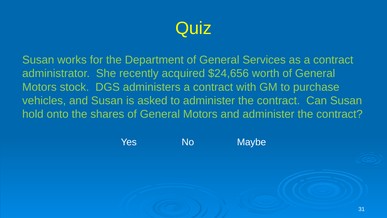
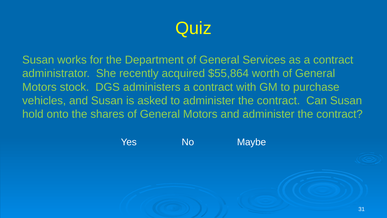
$24,656: $24,656 -> $55,864 (228, 73)
